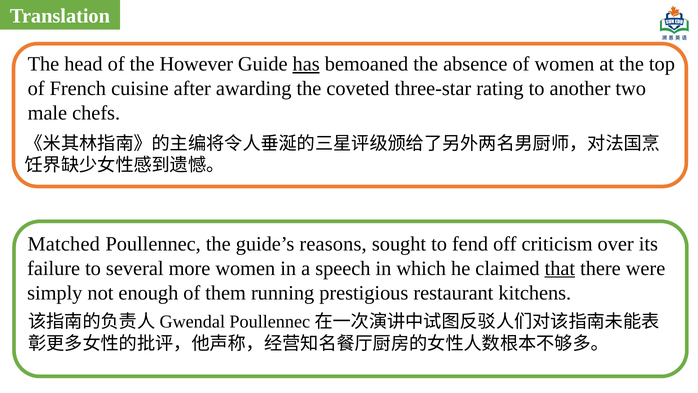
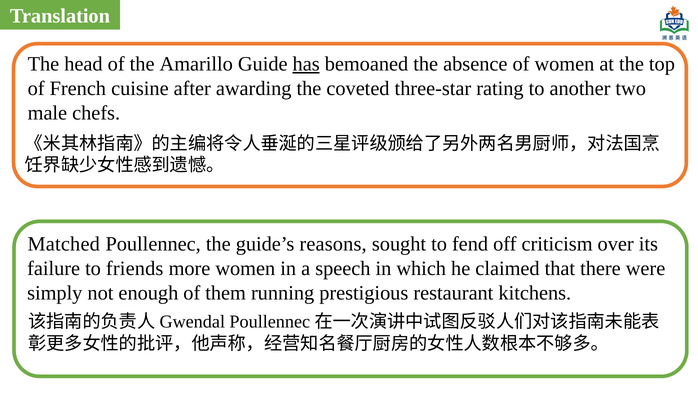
However: However -> Amarillo (196, 64)
several: several -> friends (135, 268)
that underline: present -> none (560, 268)
